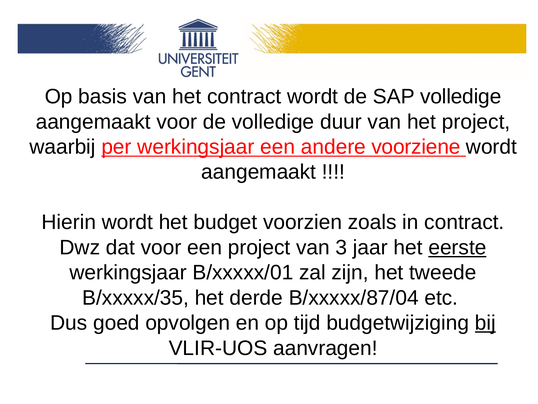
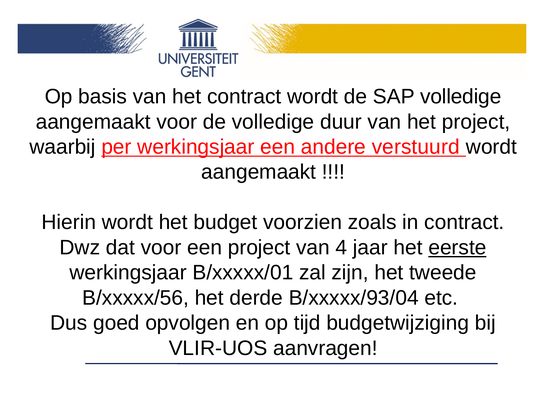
voorziene: voorziene -> verstuurd (416, 147)
3: 3 -> 4 (341, 247)
B/xxxxx/35: B/xxxxx/35 -> B/xxxxx/56 (136, 297)
B/xxxxx/87/04: B/xxxxx/87/04 -> B/xxxxx/93/04 (354, 297)
bij underline: present -> none (485, 323)
